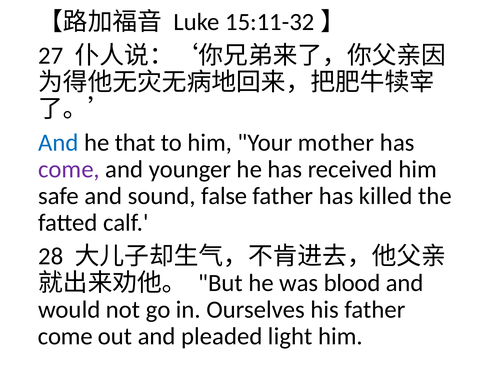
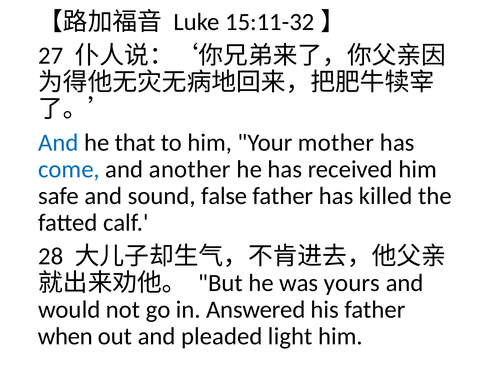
come colour: purple -> blue (69, 169)
younger: younger -> another (190, 169)
blood: blood -> yours (352, 283)
Ourselves: Ourselves -> Answered (256, 310)
come: come -> when (65, 337)
